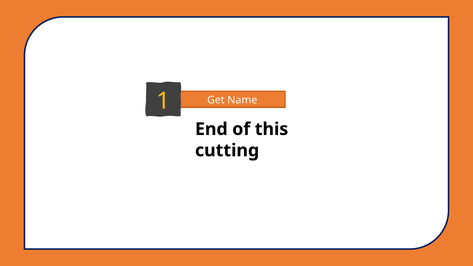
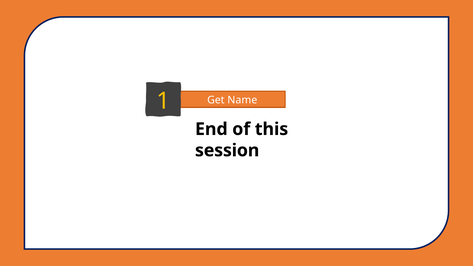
cutting: cutting -> session (227, 150)
